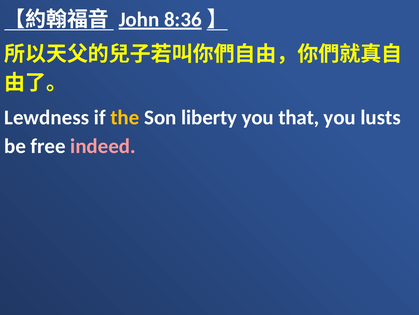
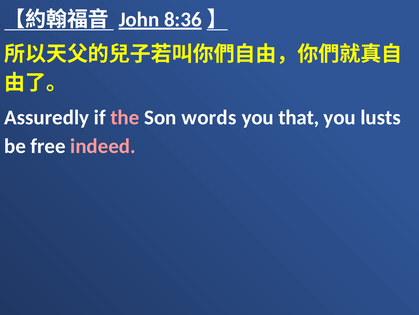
Lewdness: Lewdness -> Assuredly (47, 117)
the colour: yellow -> pink (125, 117)
liberty: liberty -> words (209, 117)
